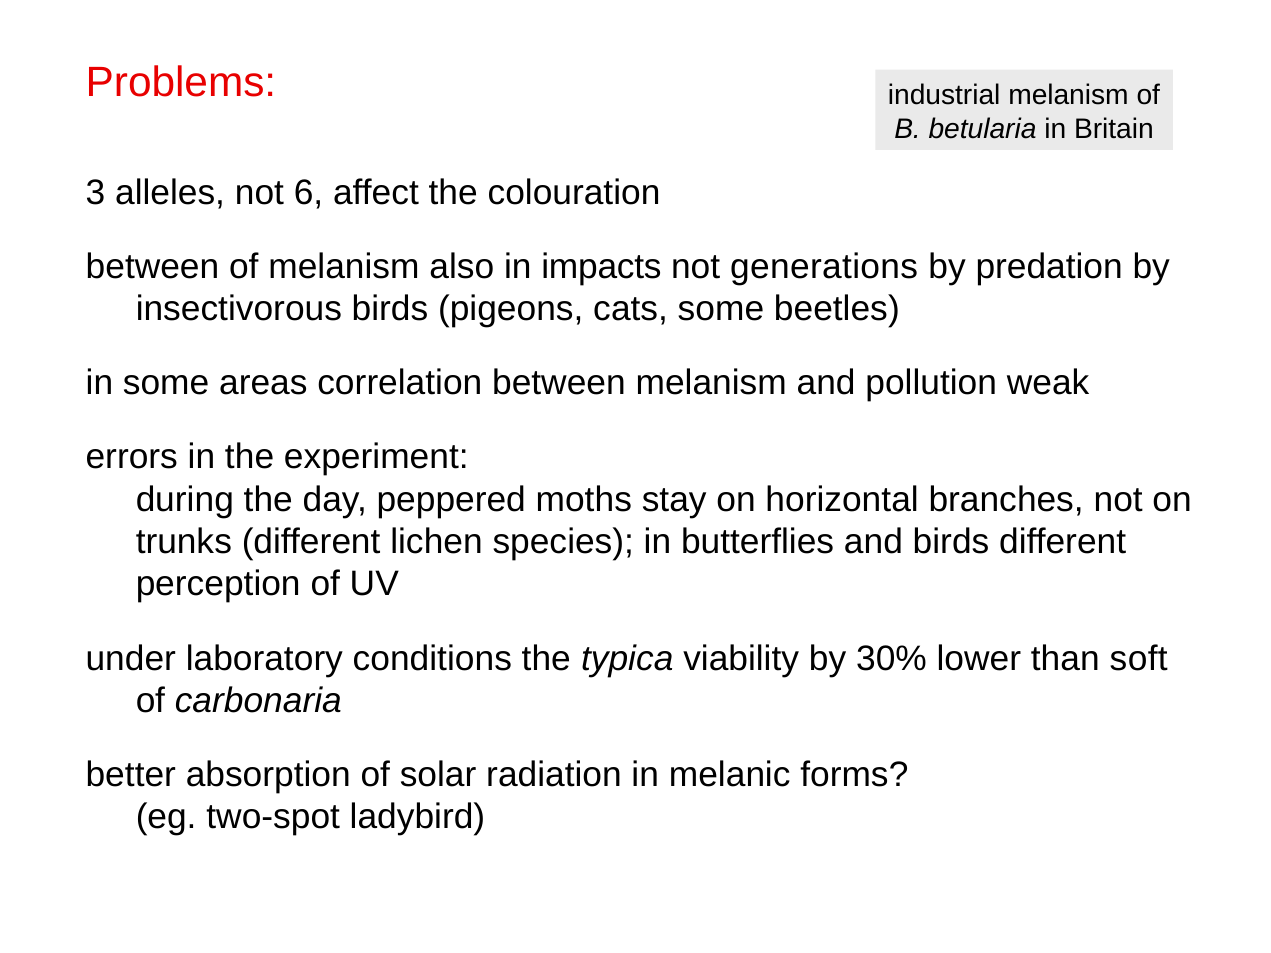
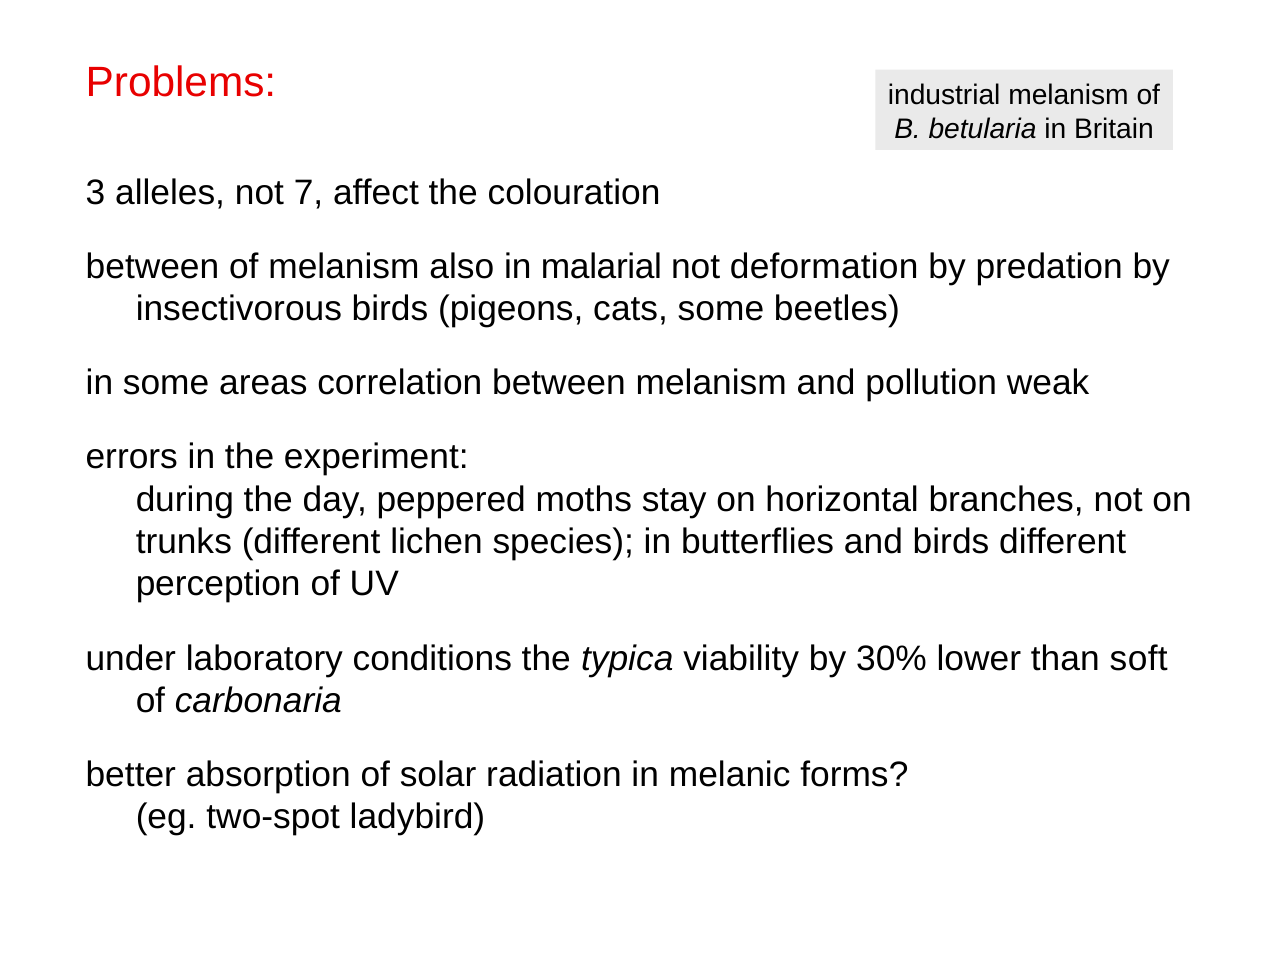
6: 6 -> 7 (309, 192)
impacts: impacts -> malarial (601, 267)
generations: generations -> deformation (824, 267)
